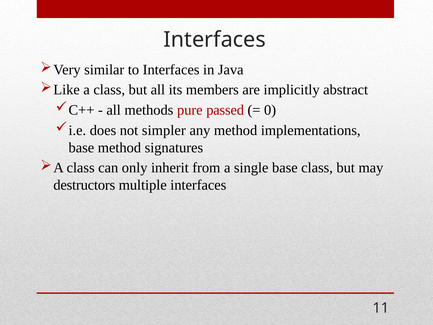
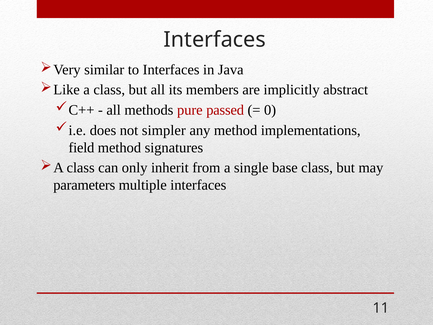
base: base -> field (81, 148)
destructors: destructors -> parameters (84, 185)
